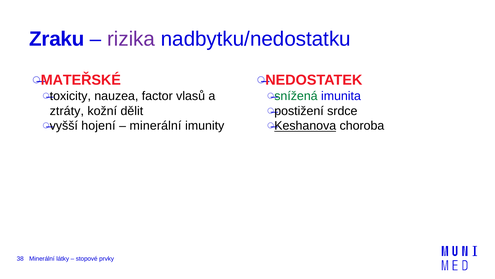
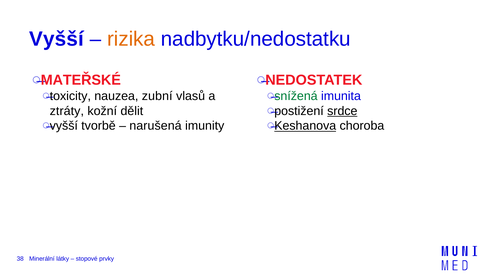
Zraku: Zraku -> Vyšší (57, 39)
rizika colour: purple -> orange (131, 39)
factor: factor -> zubní (157, 96)
srdce underline: none -> present (342, 111)
hojení: hojení -> tvorbě (98, 126)
minerální: minerální -> narušená (155, 126)
